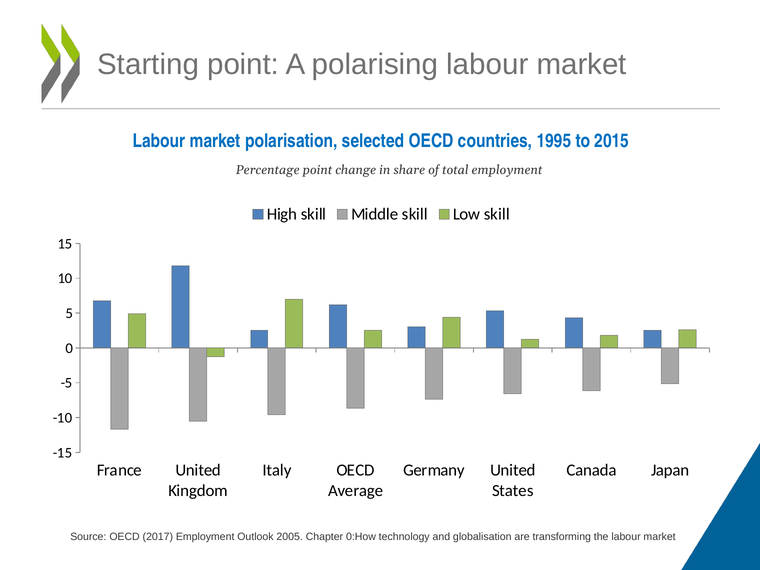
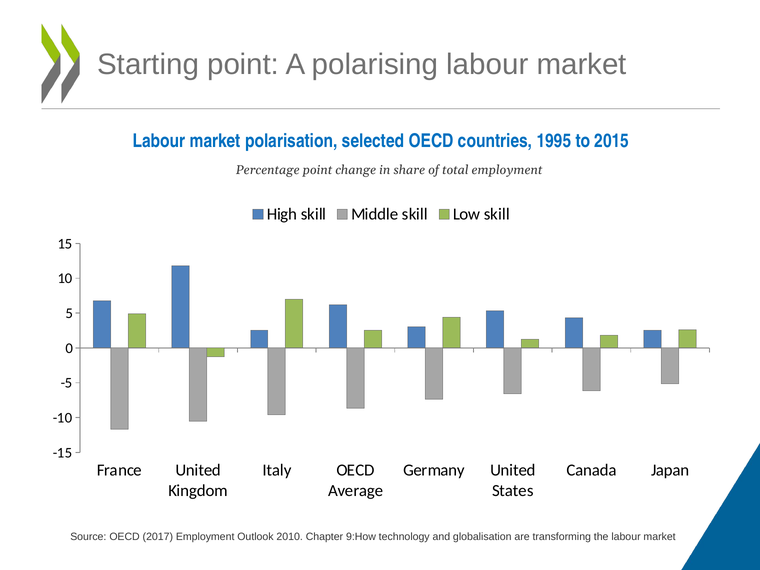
2005: 2005 -> 2010 (290, 537)
0:How: 0:How -> 9:How (361, 537)
